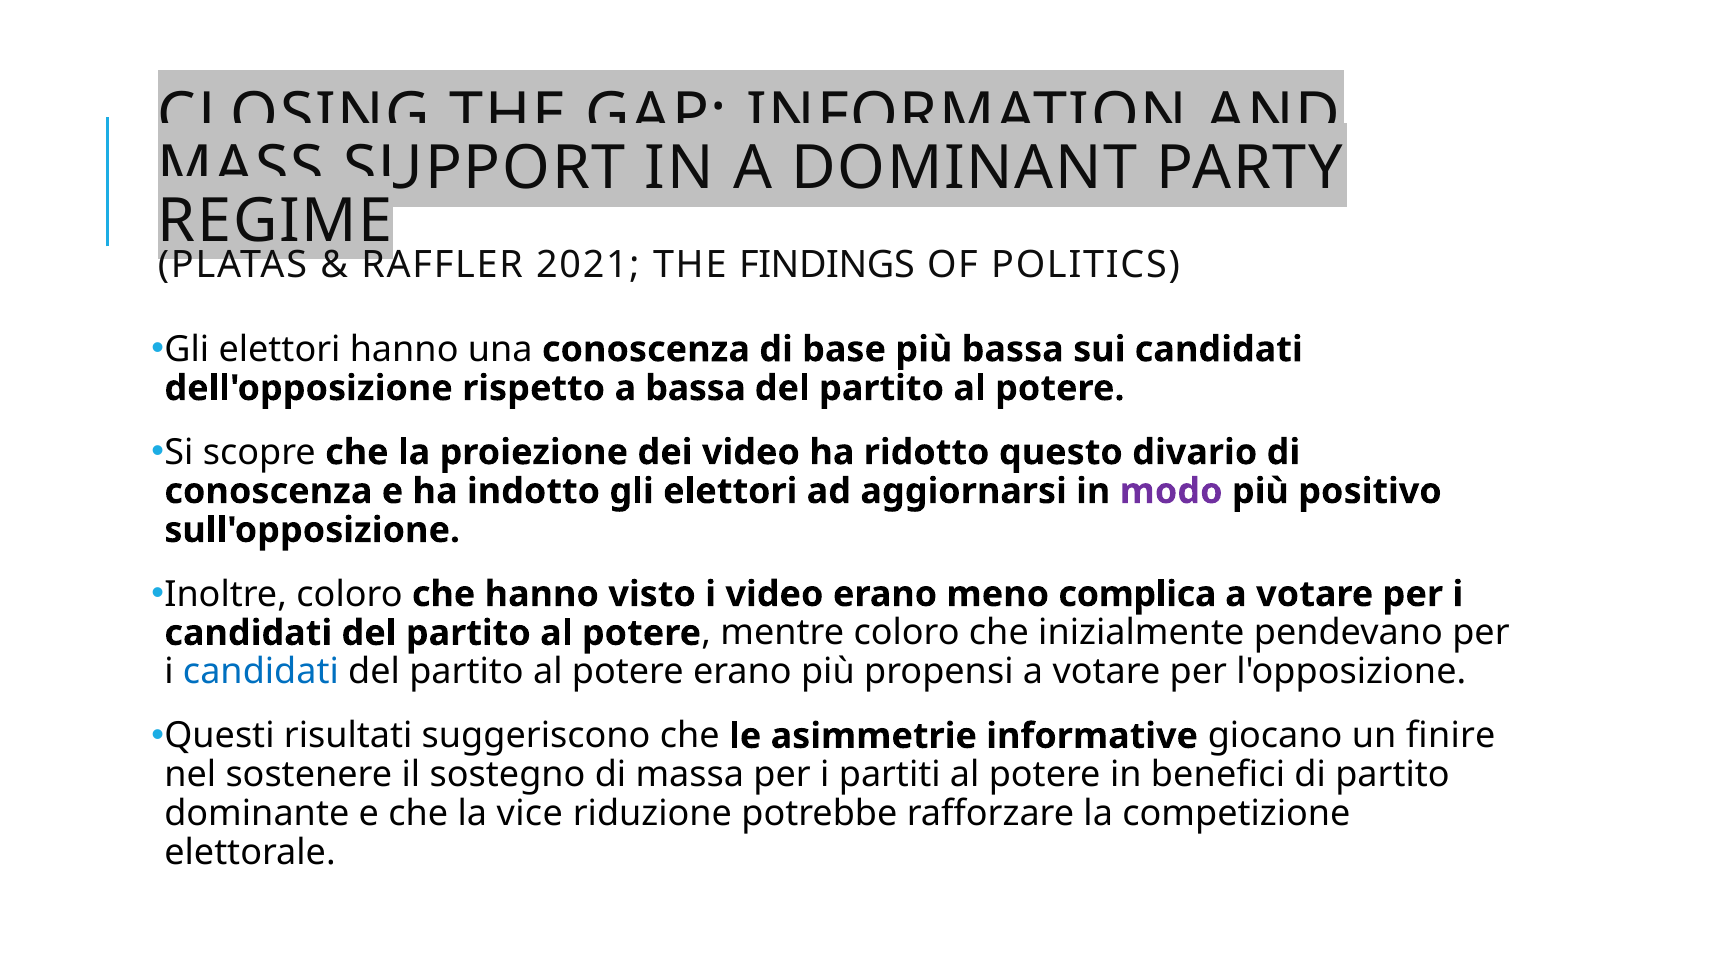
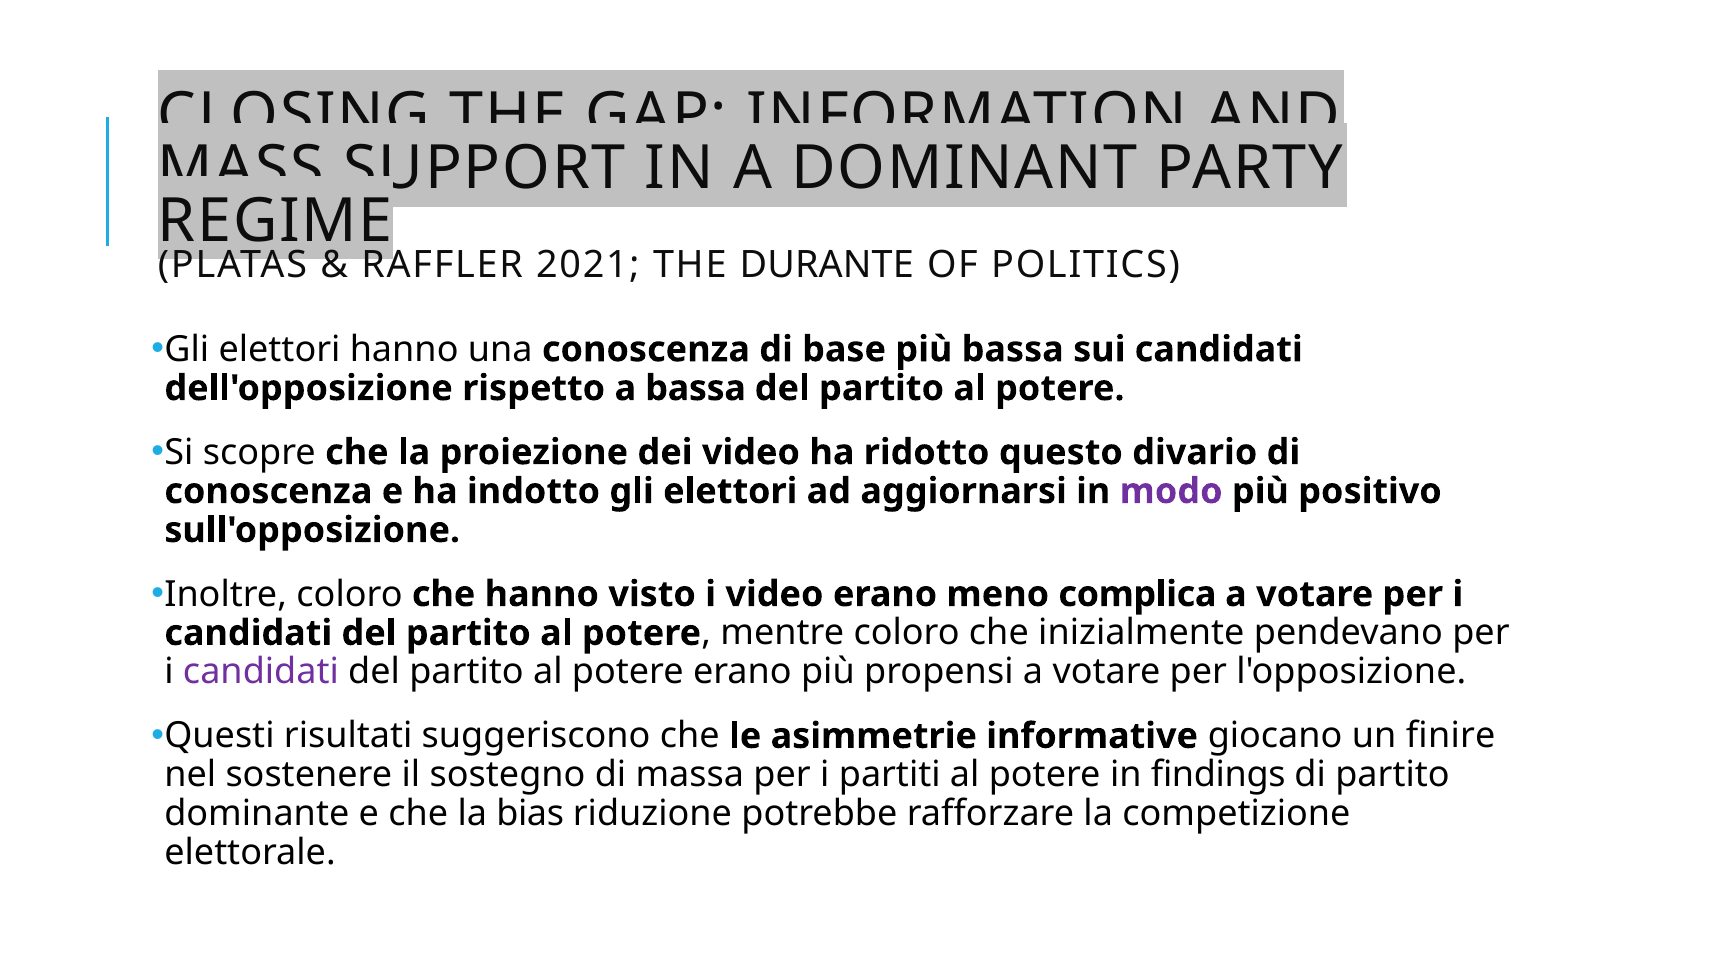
FINDINGS: FINDINGS -> DURANTE (827, 265)
candidati colour: blue -> purple (261, 672)
benefici: benefici -> findings (1218, 775)
vice: vice -> bias (530, 814)
